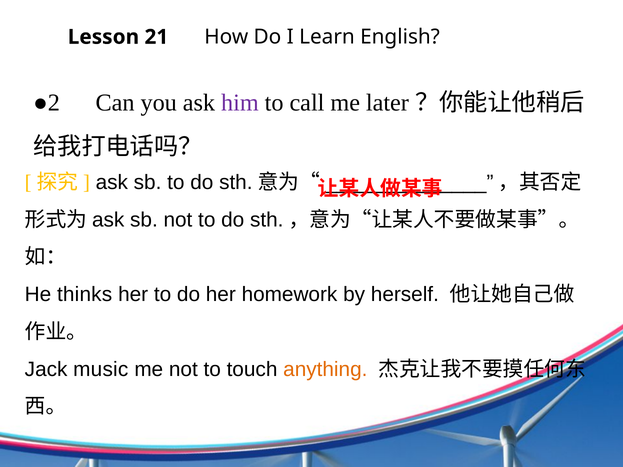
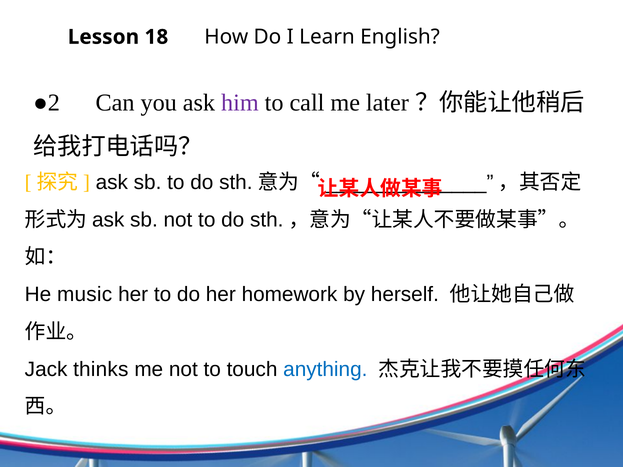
21: 21 -> 18 (156, 37)
thinks: thinks -> music (85, 295)
music: music -> thinks (101, 369)
anything colour: orange -> blue (325, 369)
